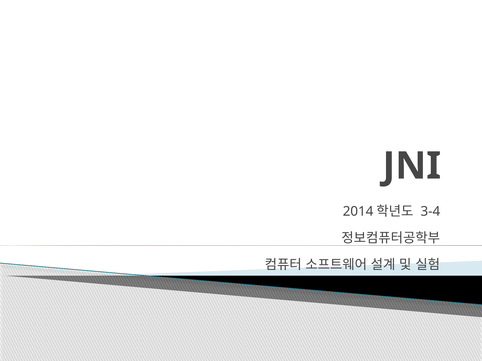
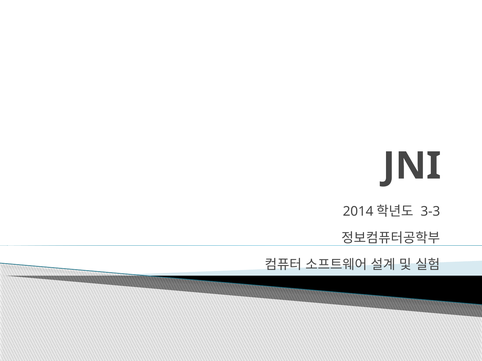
3-4: 3-4 -> 3-3 (430, 212)
